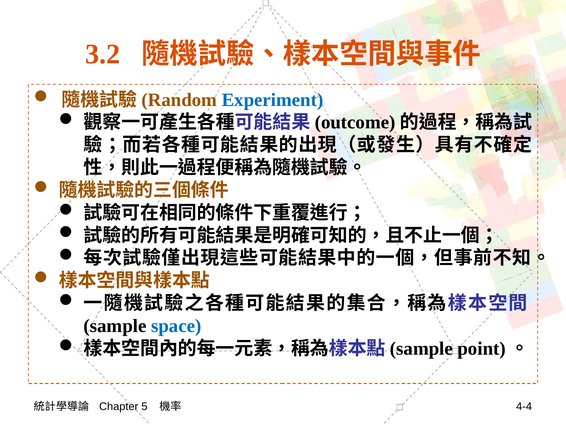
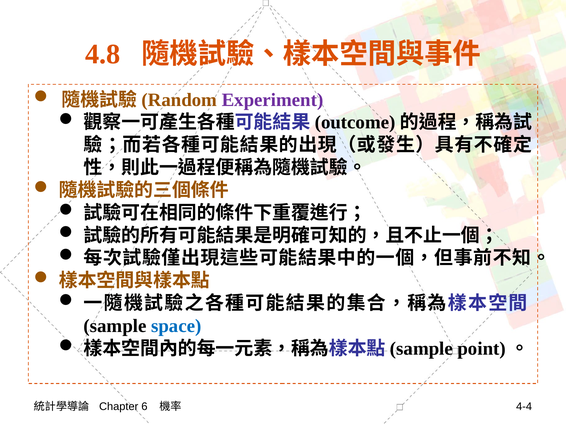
3.2: 3.2 -> 4.8 (103, 54)
Experiment colour: blue -> purple (273, 100)
5: 5 -> 6 (144, 407)
